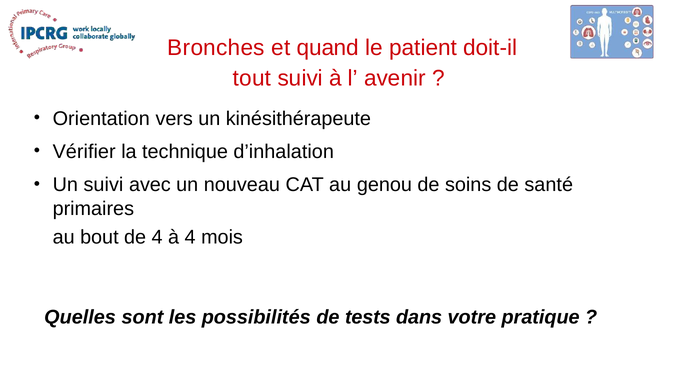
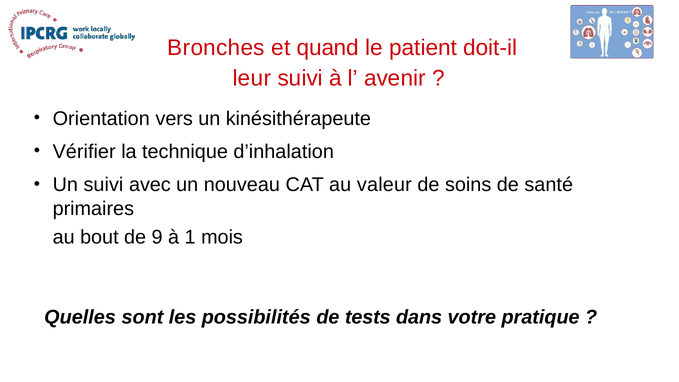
tout: tout -> leur (252, 79)
genou: genou -> valeur (384, 185)
de 4: 4 -> 9 (157, 237)
à 4: 4 -> 1 (190, 237)
